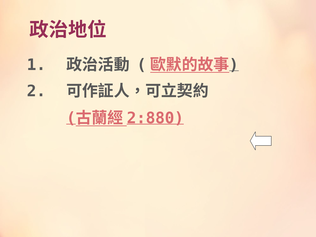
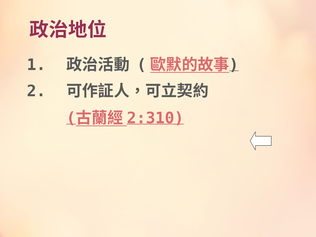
2:880: 2:880 -> 2:310 (155, 118)
